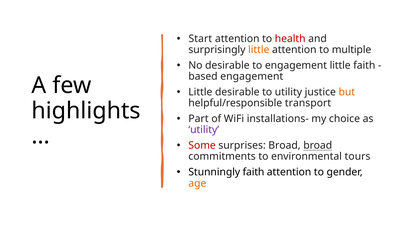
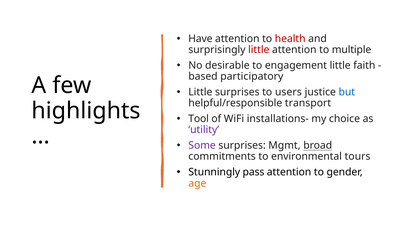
Start: Start -> Have (200, 39)
little colour: orange -> red (259, 50)
based engagement: engagement -> participatory (252, 76)
Little desirable: desirable -> surprises (237, 92)
to utility: utility -> users (288, 92)
but colour: orange -> blue (347, 92)
Part: Part -> Tool (199, 118)
Some colour: red -> purple (202, 145)
surprises Broad: Broad -> Mgmt (284, 145)
Stunningly faith: faith -> pass (254, 172)
